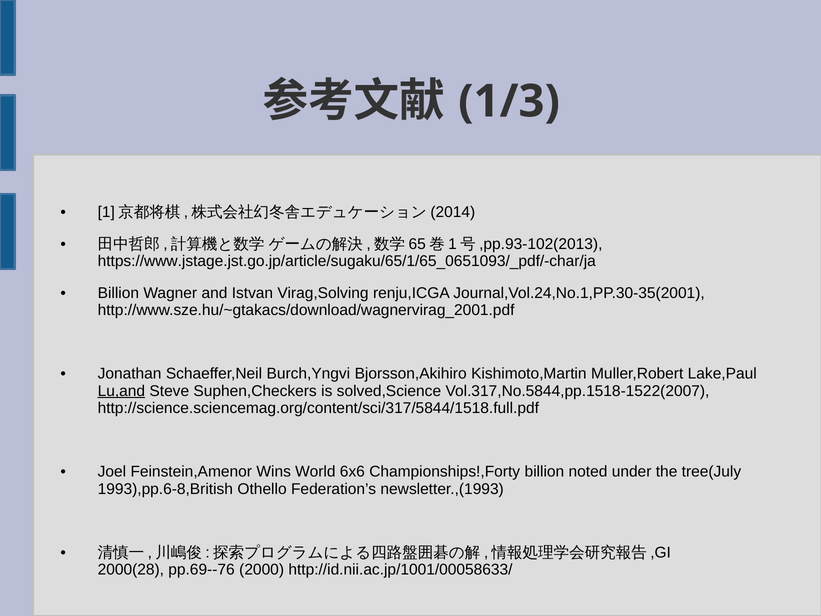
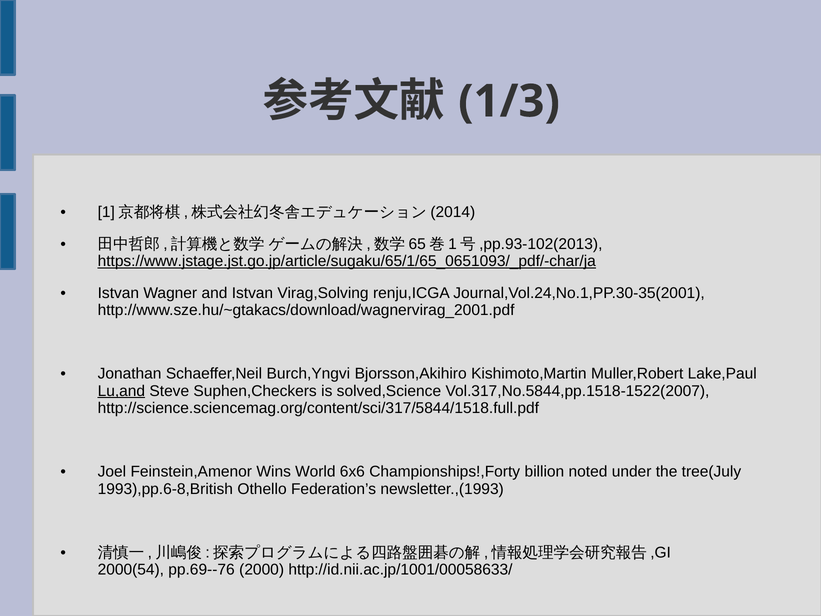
https://www.jstage.jst.go.jp/article/sugaku/65/1/65_0651093/_pdf/-char/ja underline: none -> present (347, 261)
Billion: Billion -> Istvan (118, 293)
2000(28: 2000(28 -> 2000(54 (131, 570)
